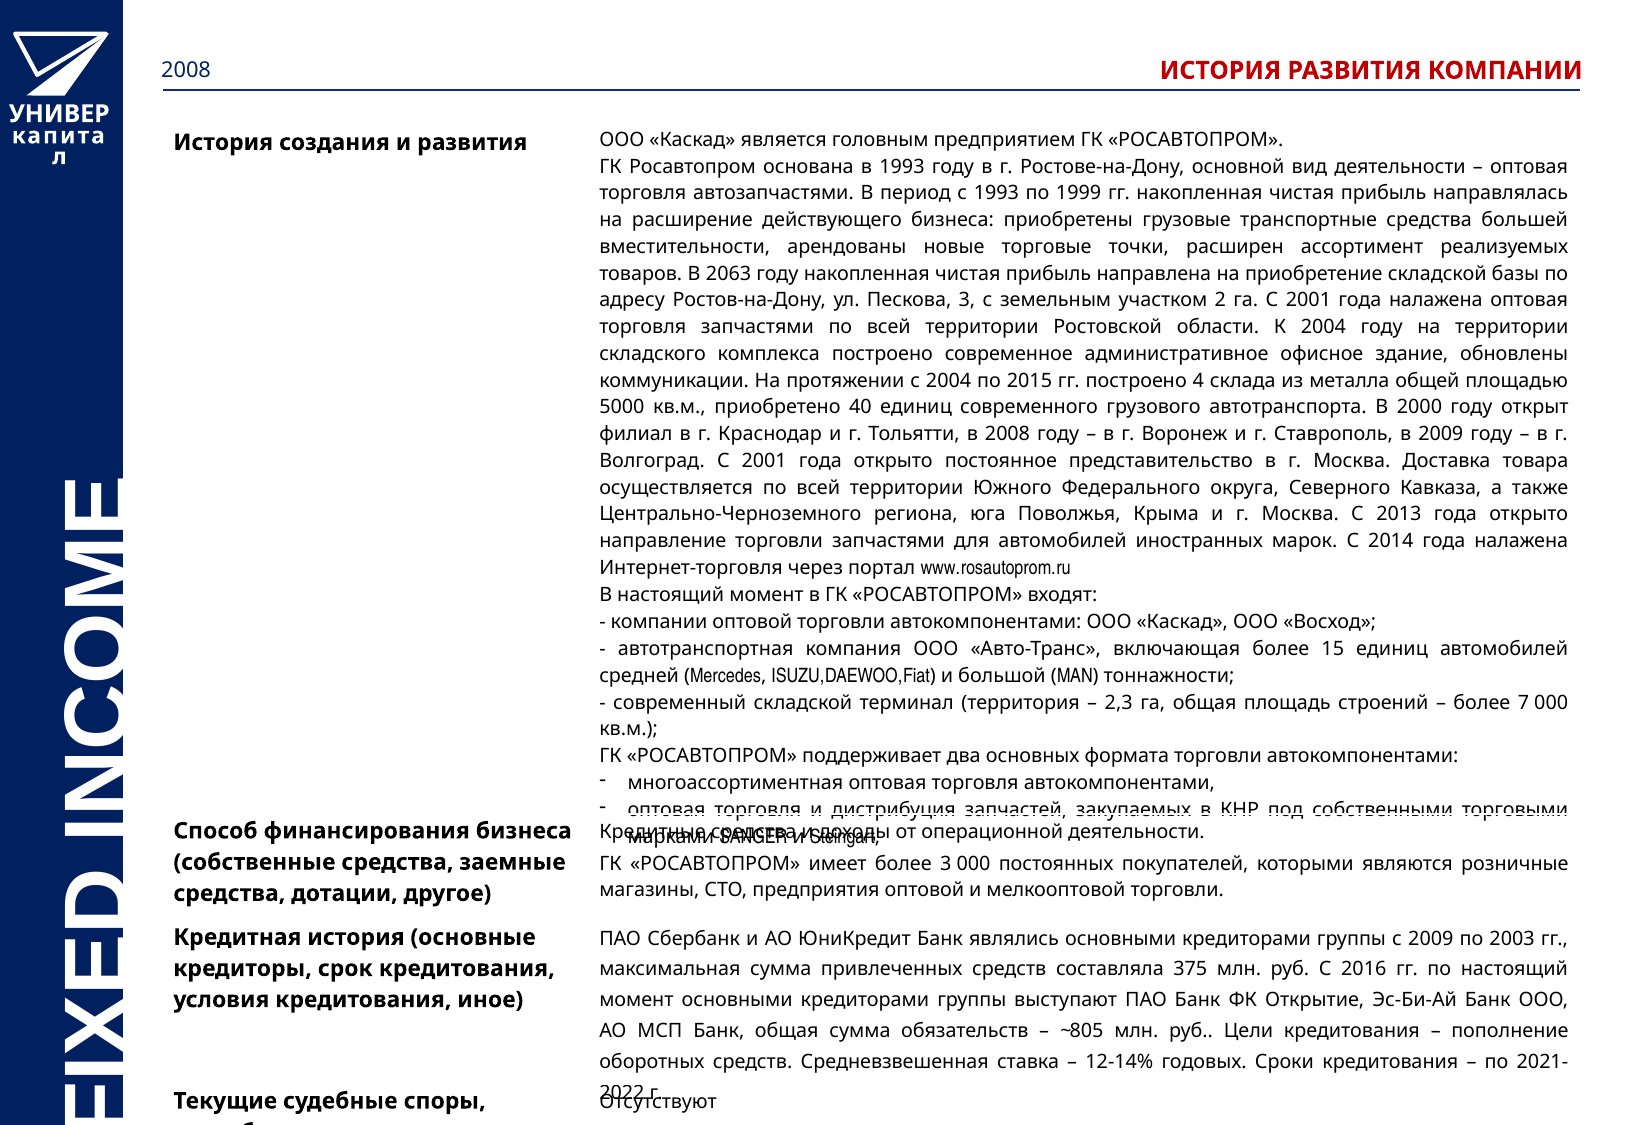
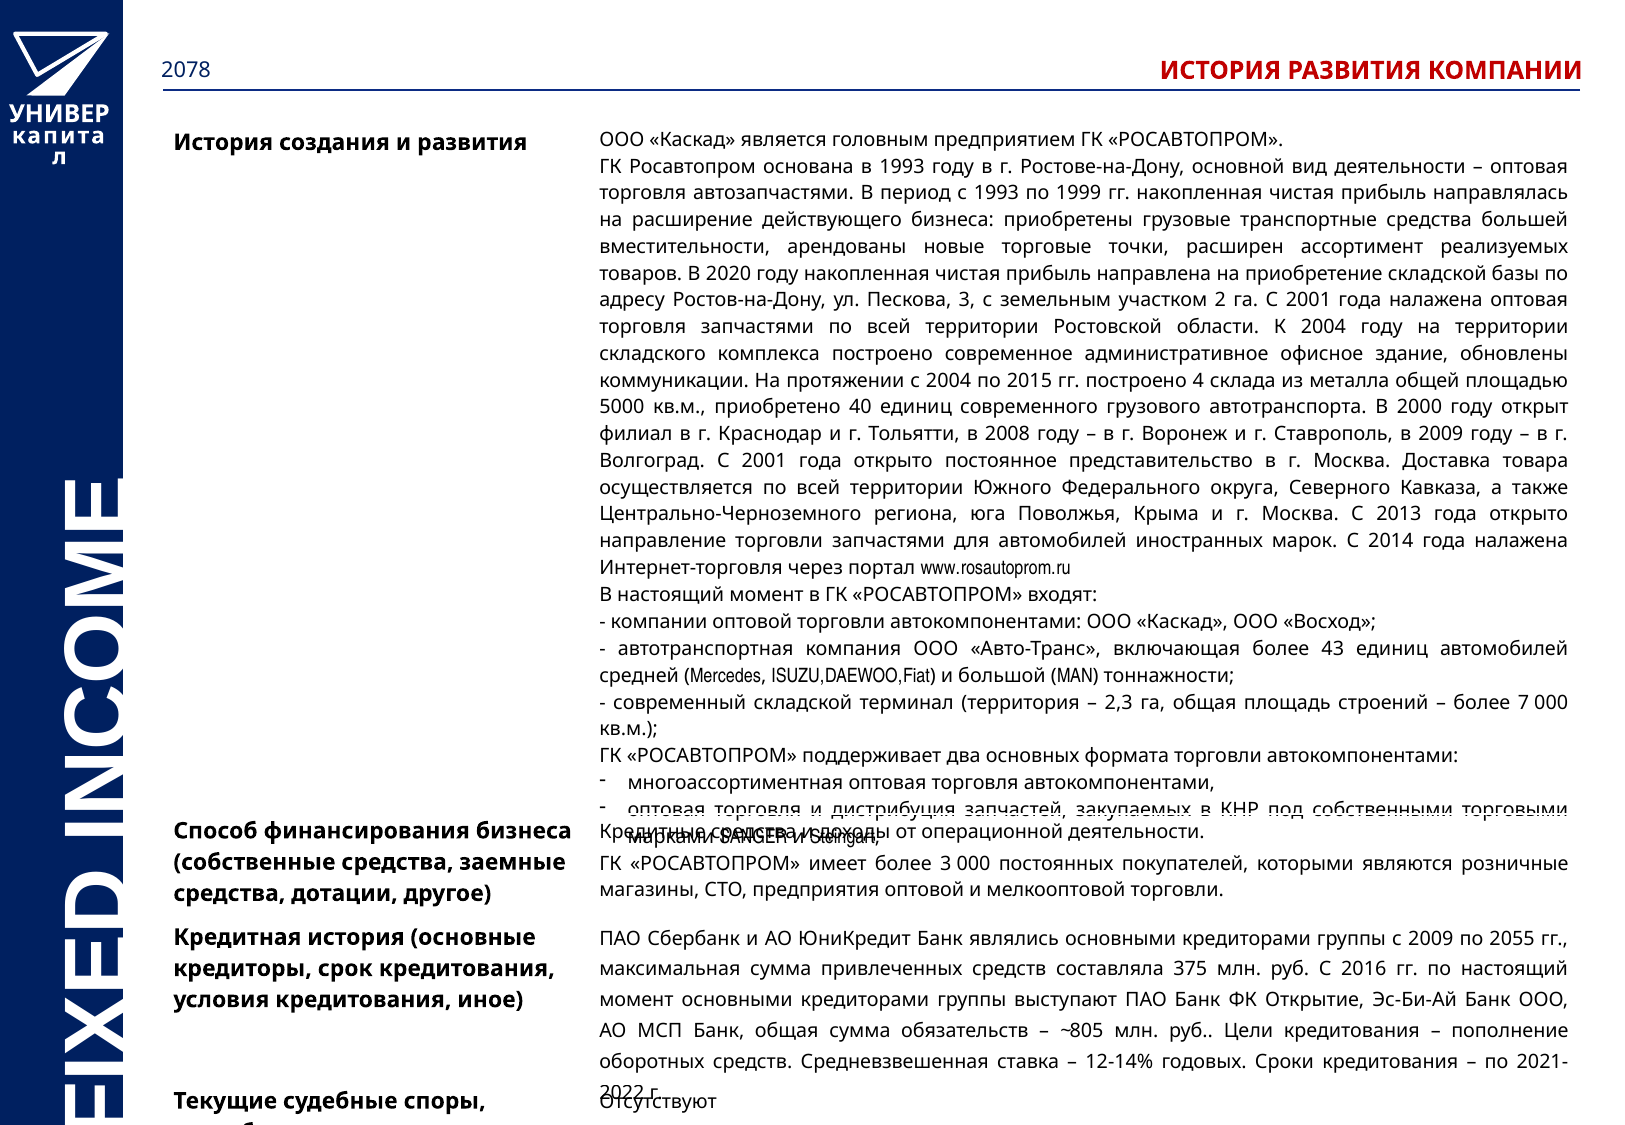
2008: 2008 -> 2078 (186, 70)
2063: 2063 -> 2020 (729, 274)
15: 15 -> 43 (1333, 649)
2003: 2003 -> 2055 (1512, 939)
